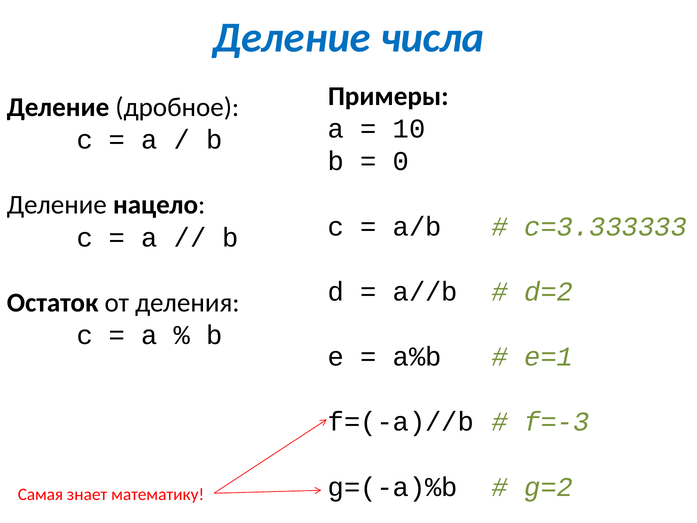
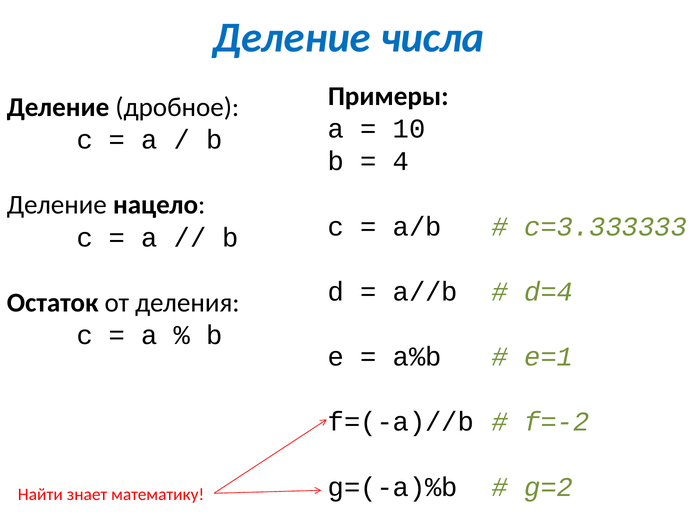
0: 0 -> 4 (401, 161)
d=2: d=2 -> d=4 (549, 292)
f=-3: f=-3 -> f=-2 (557, 422)
Самая: Самая -> Найти (40, 494)
